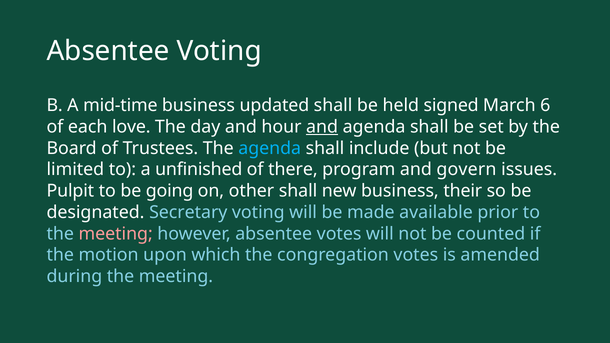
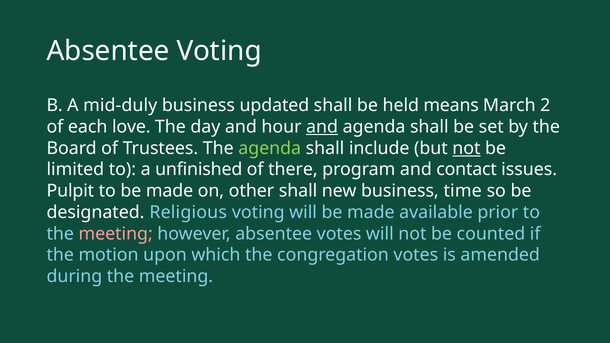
mid-time: mid-time -> mid-duly (120, 106)
signed: signed -> means (451, 106)
6: 6 -> 2 (545, 106)
agenda colour: light blue -> light green (270, 148)
not underline: none -> present (466, 148)
govern: govern -> contact (467, 170)
to be going: going -> made (170, 191)
their: their -> time (463, 191)
Secretary: Secretary -> Religious (188, 212)
